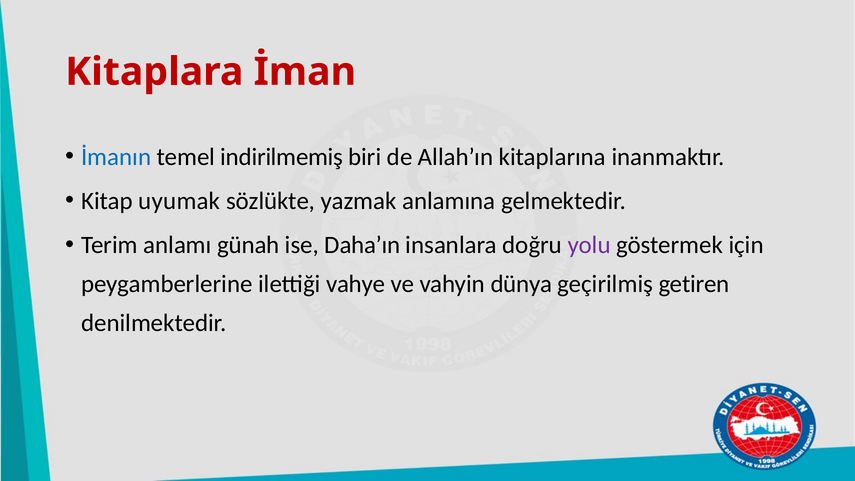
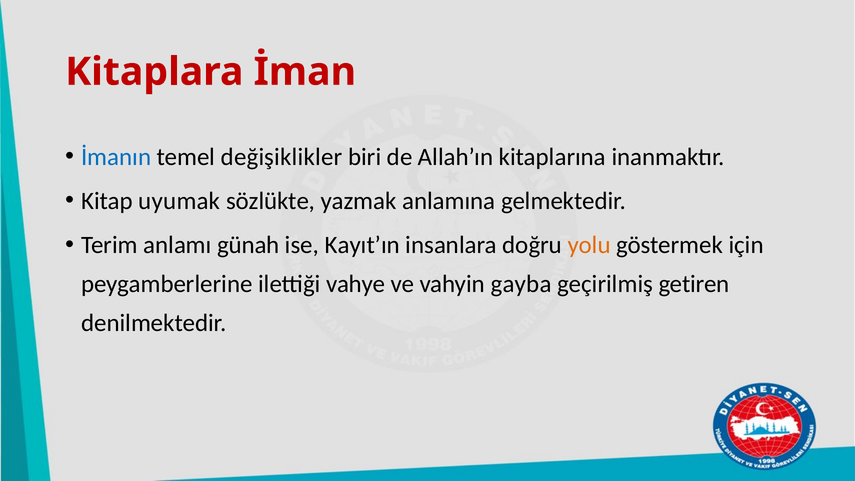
indirilmemiş: indirilmemiş -> değişiklikler (282, 157)
Daha’ın: Daha’ın -> Kayıt’ın (362, 245)
yolu colour: purple -> orange (589, 245)
dünya: dünya -> gayba (521, 284)
